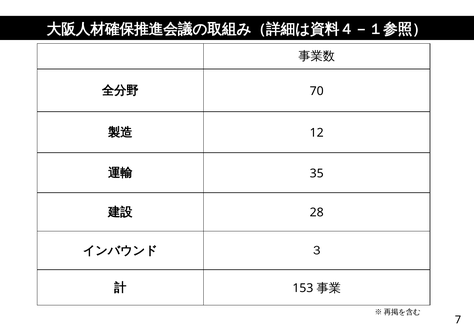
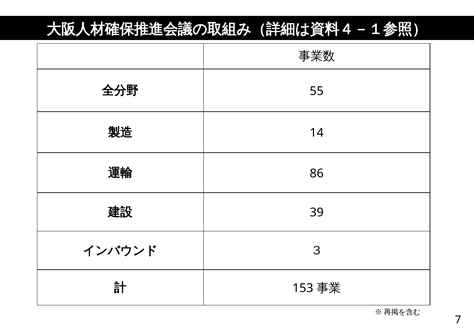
70: 70 -> 55 (317, 91)
12: 12 -> 14 (317, 133)
35: 35 -> 86 (317, 173)
28: 28 -> 39 (317, 213)
